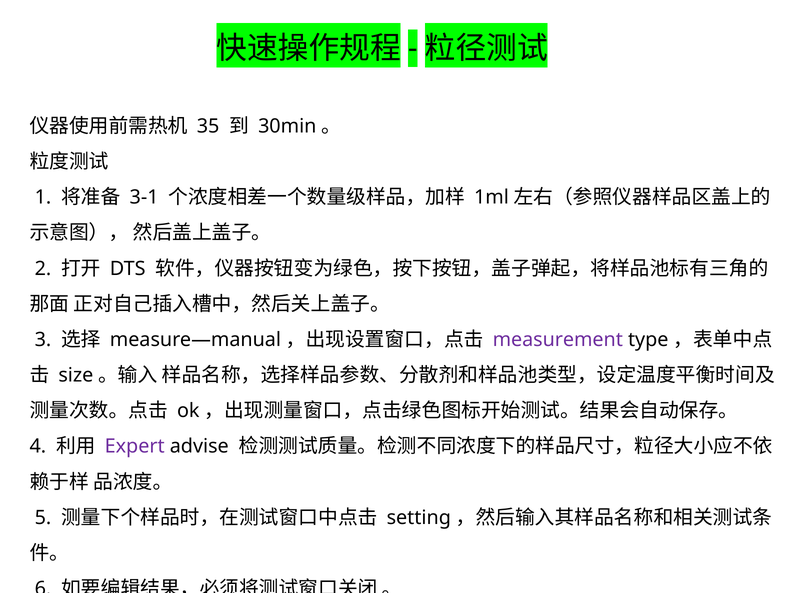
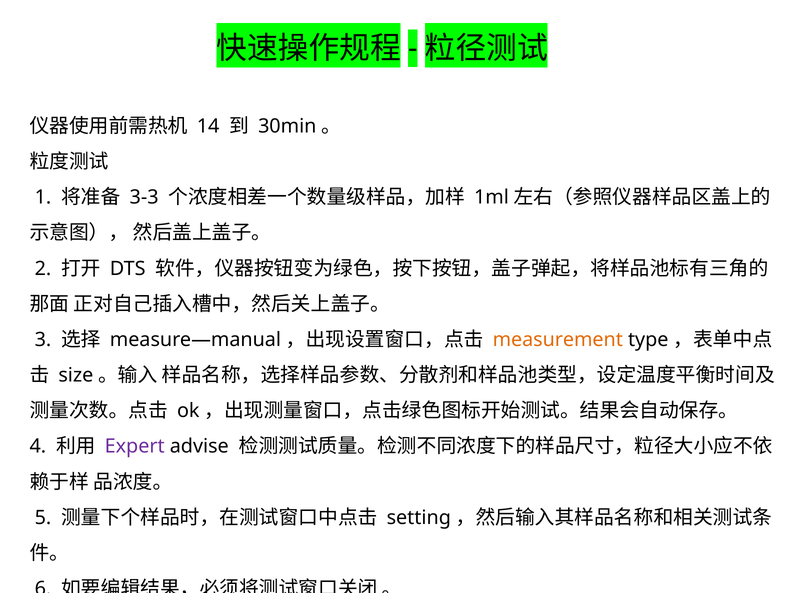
35: 35 -> 14 (208, 126)
3-1: 3-1 -> 3-3 (144, 197)
measurement colour: purple -> orange (558, 340)
